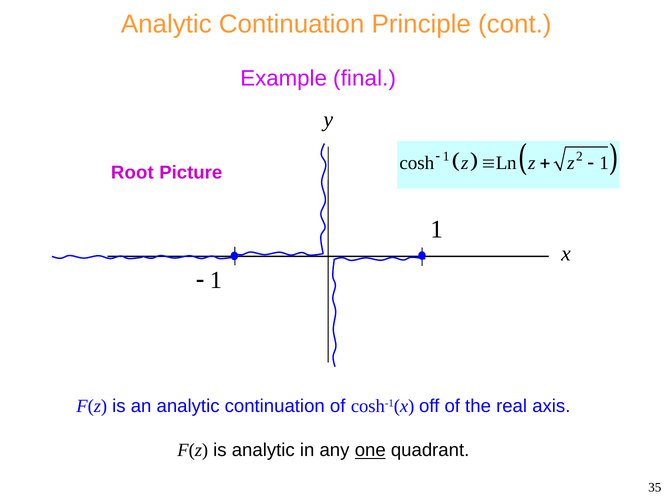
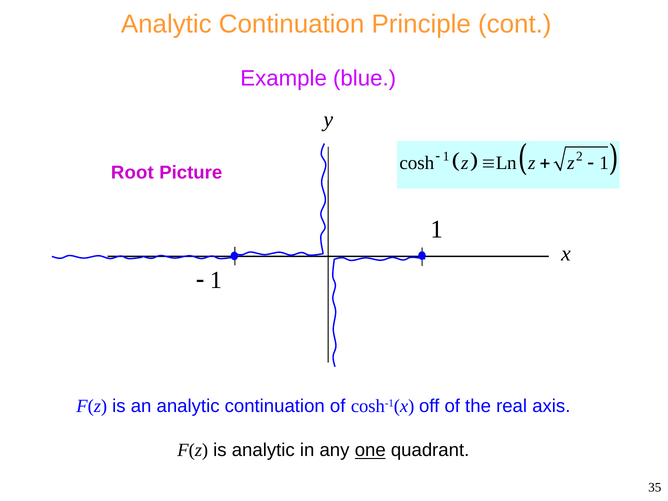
final: final -> blue (365, 78)
